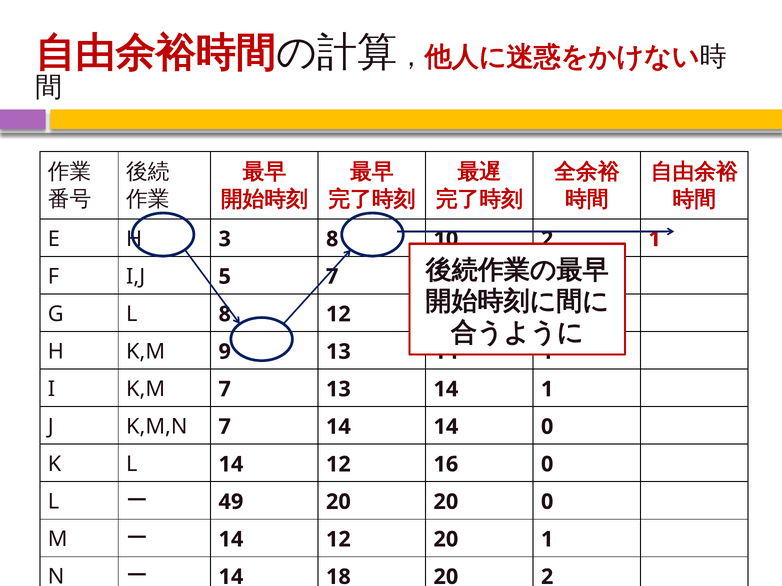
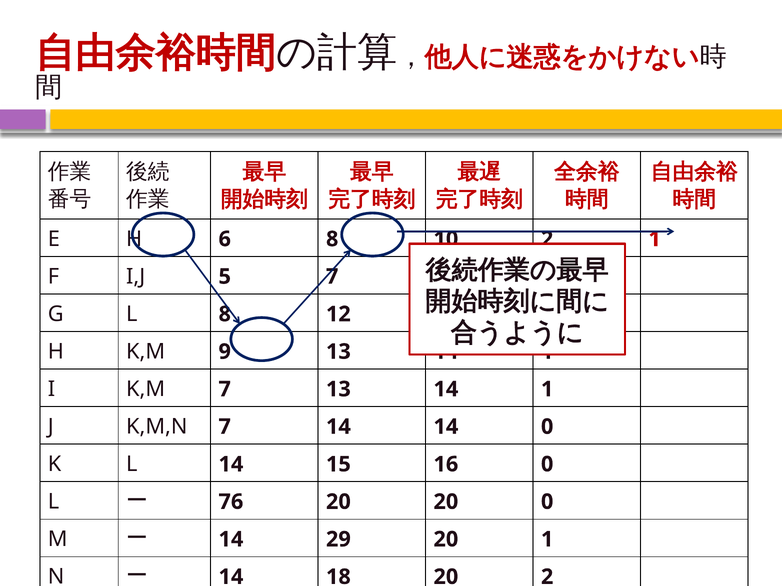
3: 3 -> 6 (225, 239)
L 14 12: 12 -> 15 (338, 465)
49: 49 -> 76 (231, 502)
12: 12 -> 29 (338, 540)
